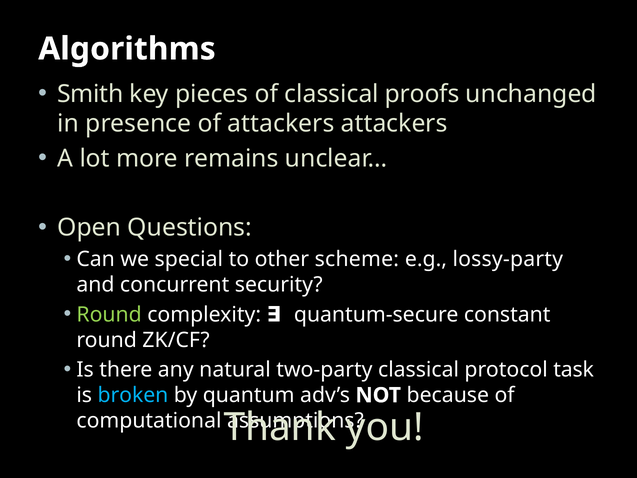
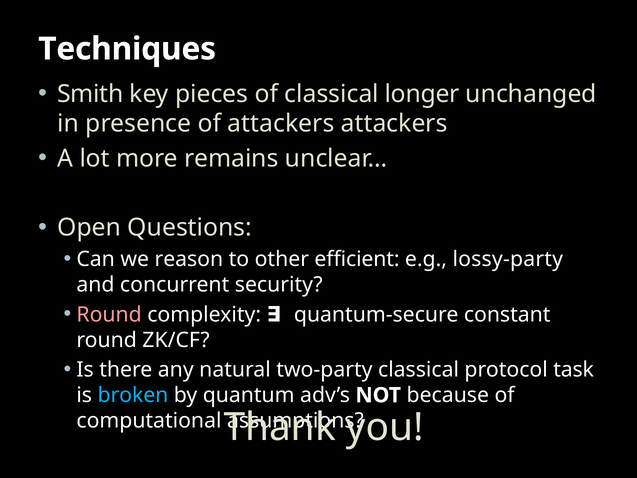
Algorithms: Algorithms -> Techniques (127, 49)
proofs: proofs -> longer (422, 94)
special: special -> reason (189, 259)
scheme: scheme -> efficient (357, 259)
Round colour: light green -> pink (109, 314)
